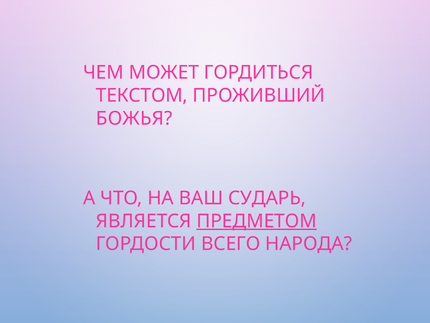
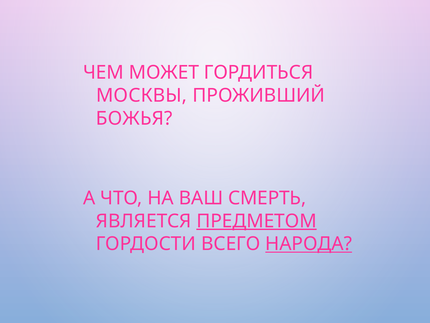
ТЕКСТОМ: ТЕКСТОМ -> МОСКВЫ (142, 95)
СУДАРЬ: СУДАРЬ -> СМЕРТЬ (267, 198)
НАРОДА underline: none -> present (309, 244)
